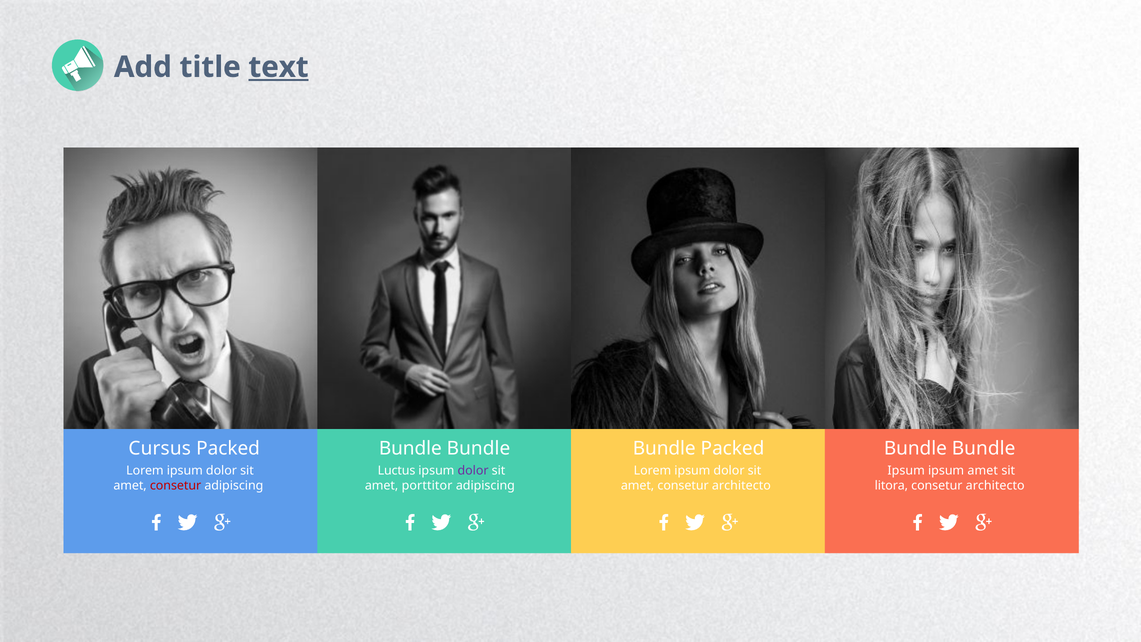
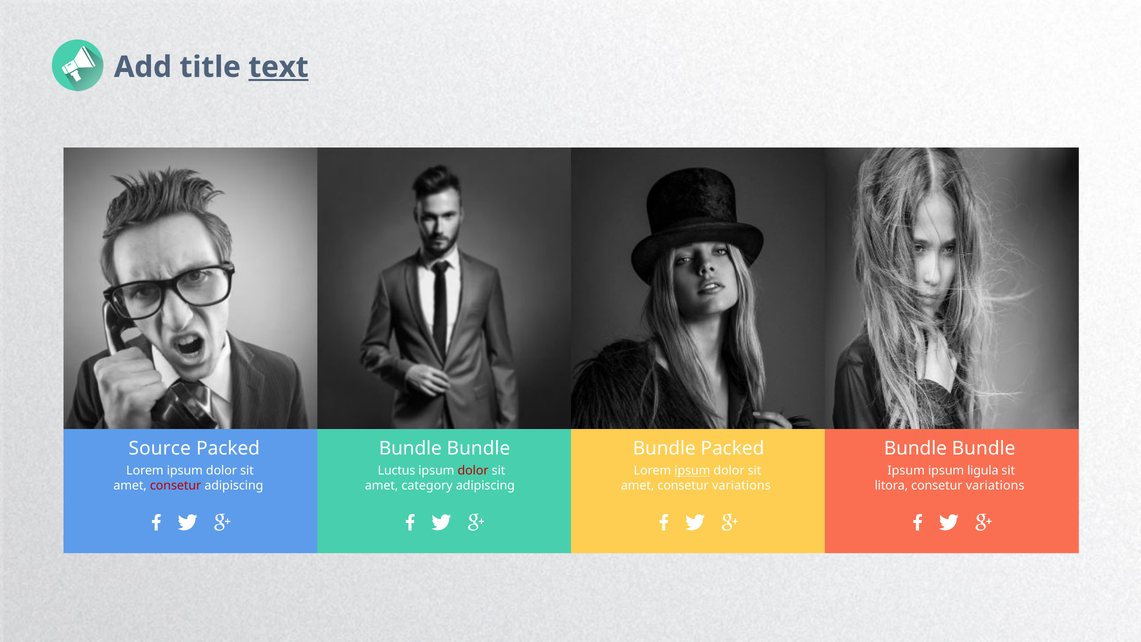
Cursus: Cursus -> Source (160, 448)
dolor colour: purple -> red (473, 471)
ipsum underline: none -> present (692, 471)
ipsum amet: amet -> ligula (983, 471)
porttitor: porttitor -> category (427, 486)
amet consetur architecto: architecto -> variations (741, 486)
architecto: architecto -> variations (995, 486)
